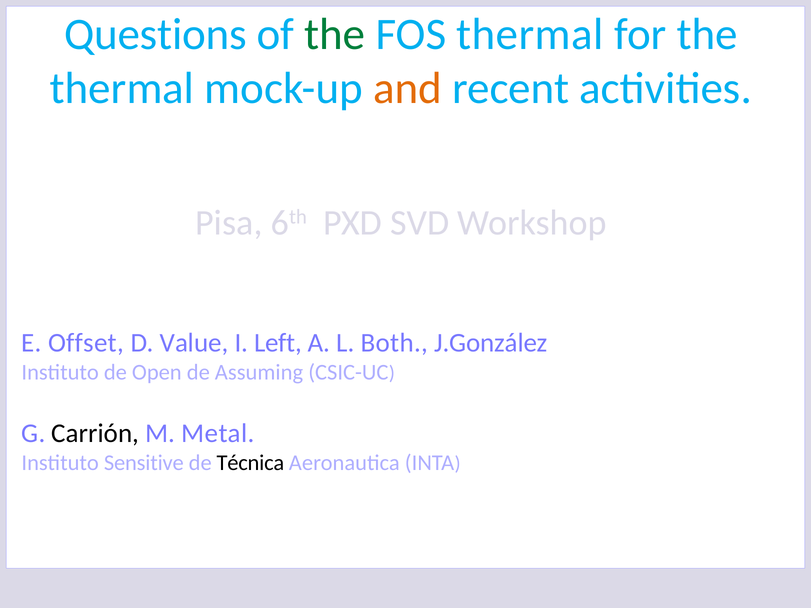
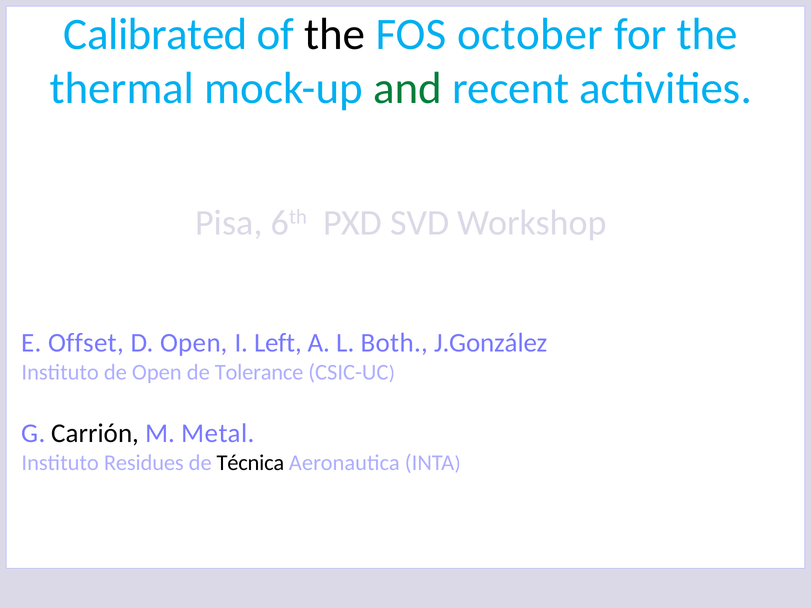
Questions: Questions -> Calibrated (156, 34)
the colour: green -> black (335, 34)
FOS thermal: thermal -> october (530, 34)
and colour: orange -> green (408, 88)
D Value: Value -> Open (194, 343)
Assuming: Assuming -> Tolerance (259, 372)
Sensitive: Sensitive -> Residues (144, 463)
